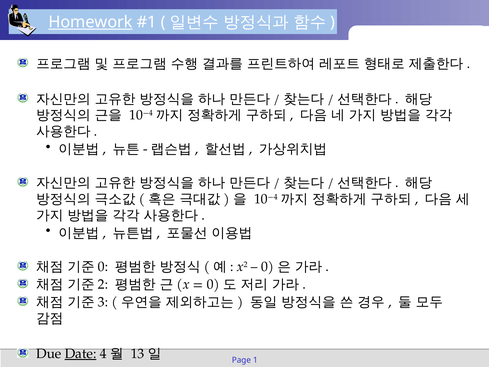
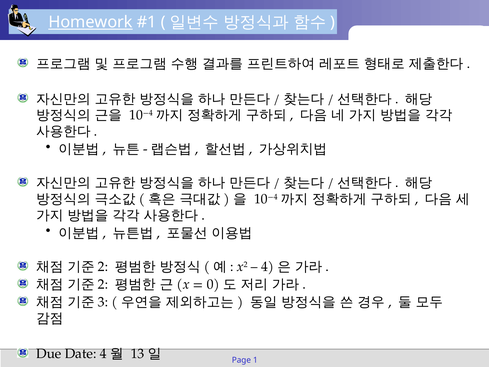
0: 0 -> 2 (103, 266)
0: 0 -> 4 (268, 266)
Date underline: present -> none (81, 353)
